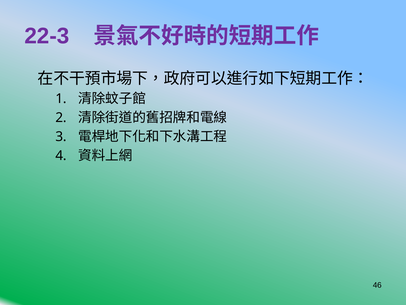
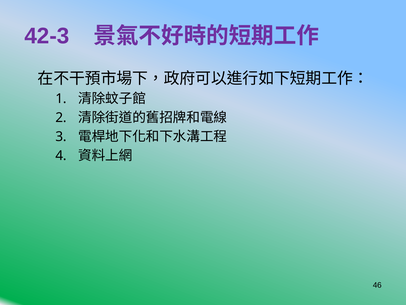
22-3: 22-3 -> 42-3 (47, 36)
